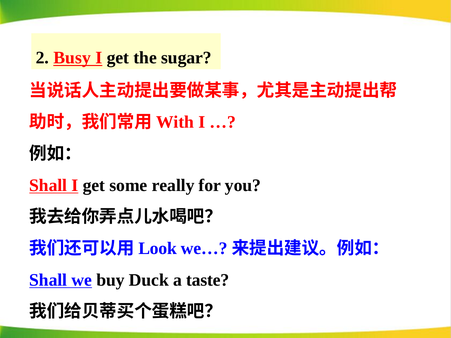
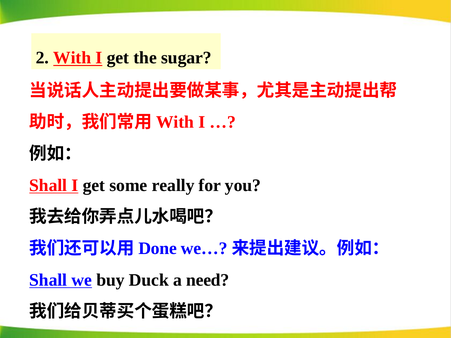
2 Busy: Busy -> With (72, 58)
Look: Look -> Done (158, 249)
taste: taste -> need (208, 280)
